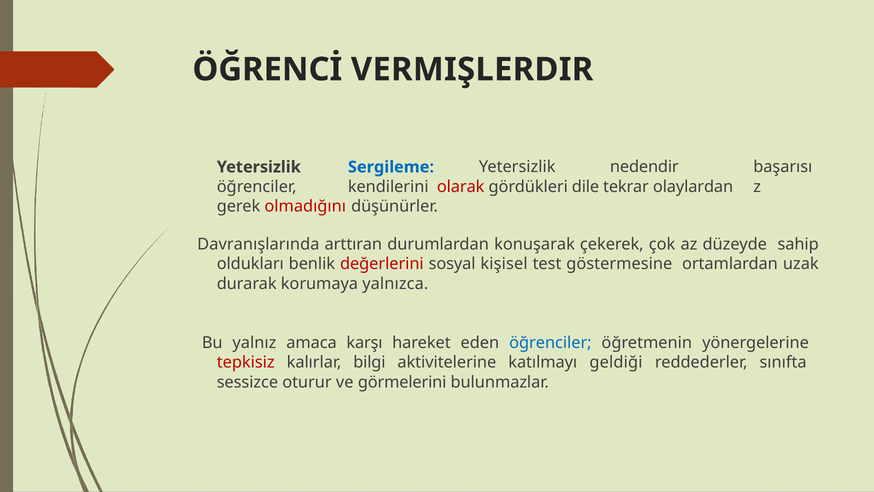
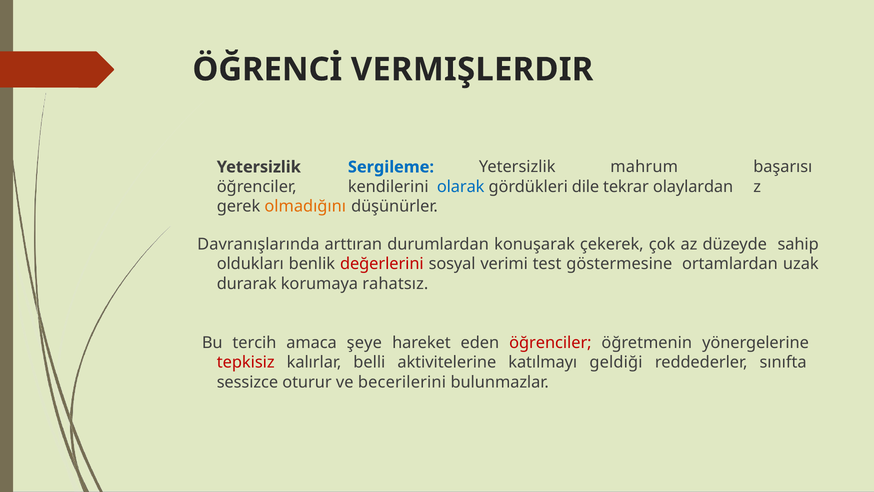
nedendir: nedendir -> mahrum (644, 167)
olarak colour: red -> blue (461, 187)
olmadığını colour: red -> orange (305, 206)
kişisel: kişisel -> verimi (504, 264)
yalnızca: yalnızca -> rahatsız (395, 283)
yalnız: yalnız -> tercih (254, 343)
karşı: karşı -> şeye (364, 343)
öğrenciler colour: blue -> red (550, 343)
bilgi: bilgi -> belli (369, 362)
görmelerini: görmelerini -> becerilerini (402, 382)
